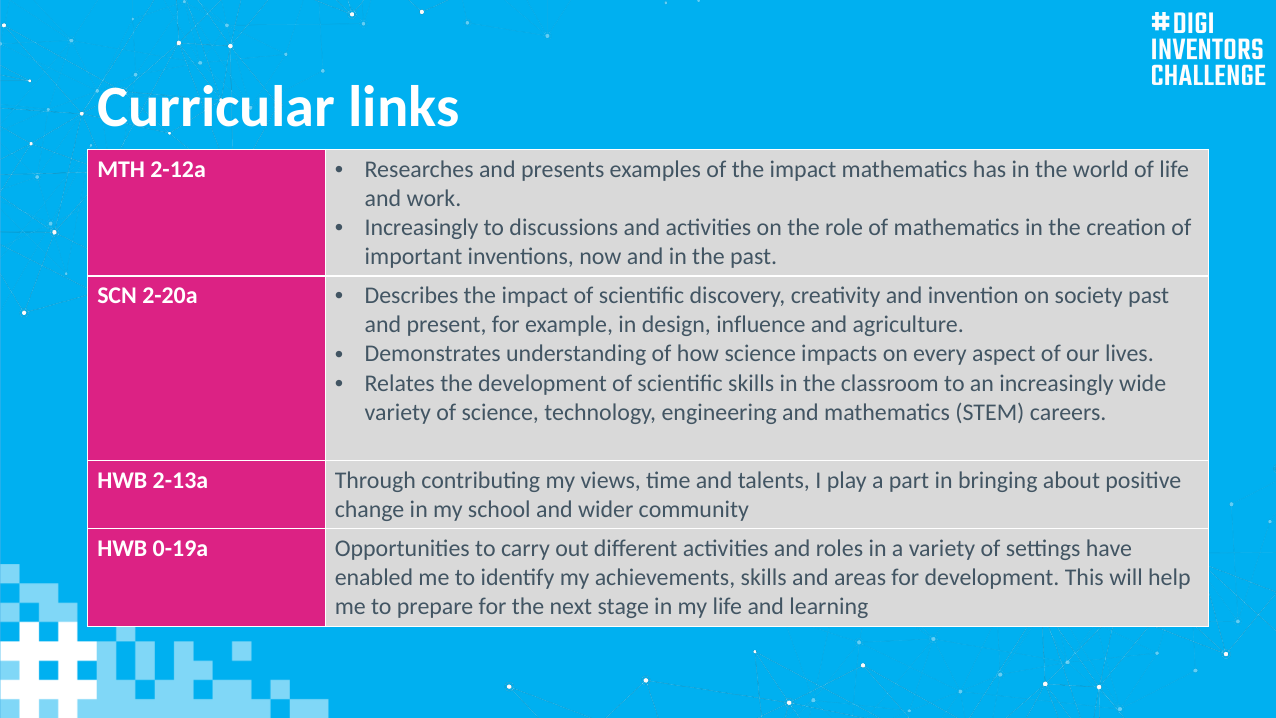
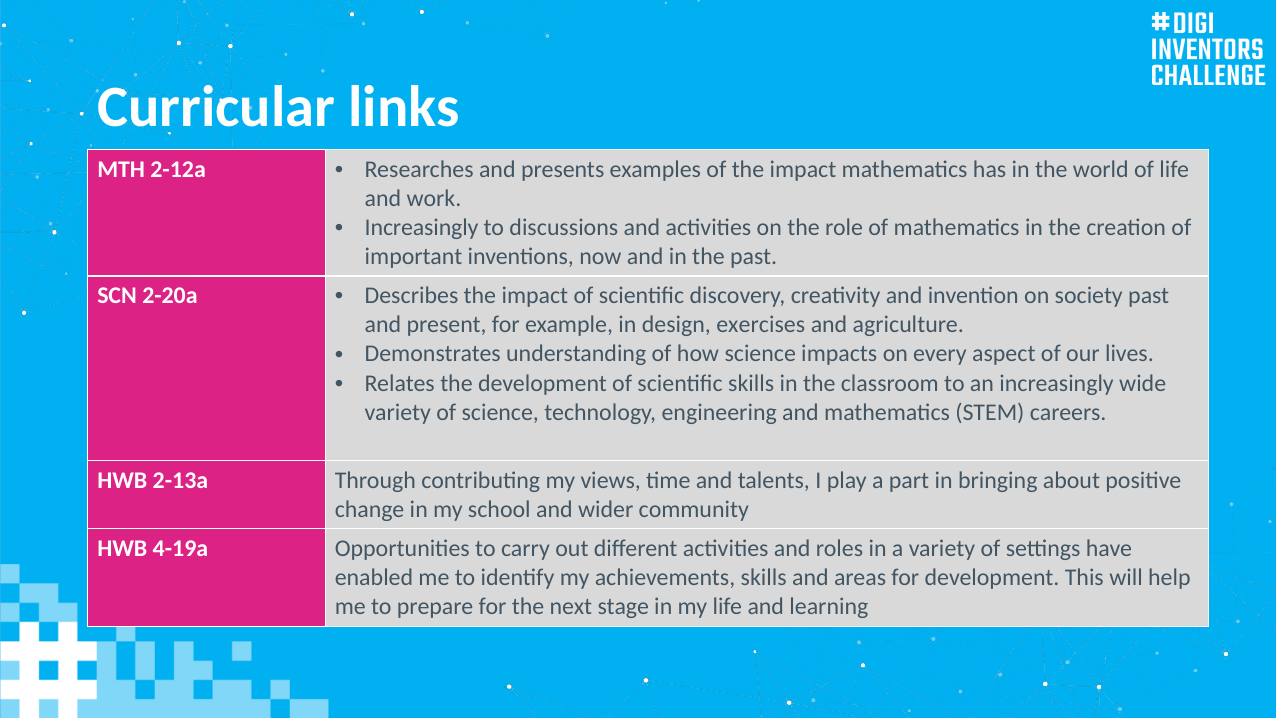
influence: influence -> exercises (761, 325)
0-19a: 0-19a -> 4-19a (180, 548)
